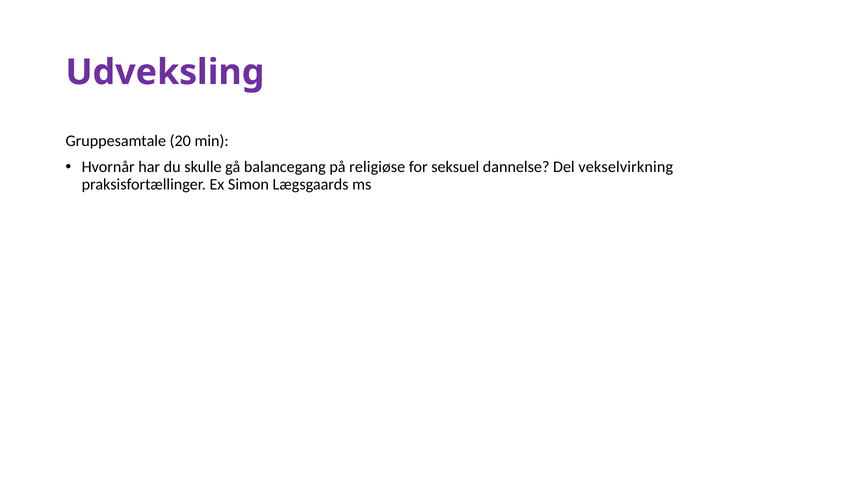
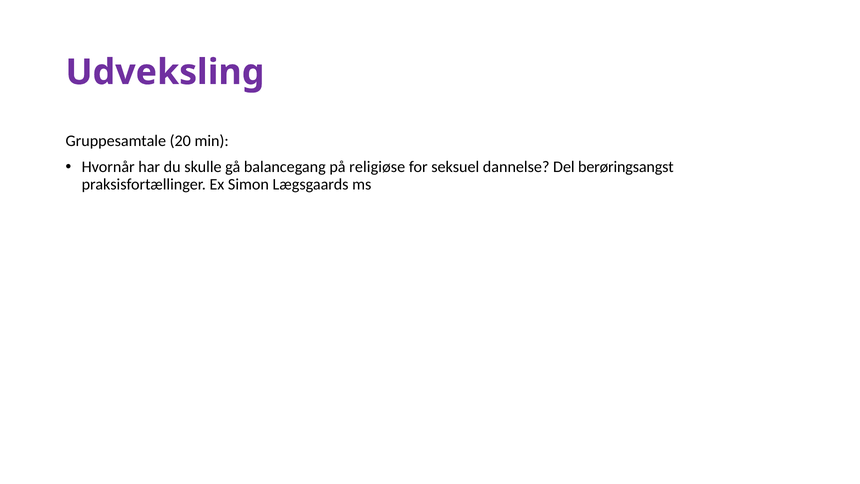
vekselvirkning: vekselvirkning -> berøringsangst (626, 167)
